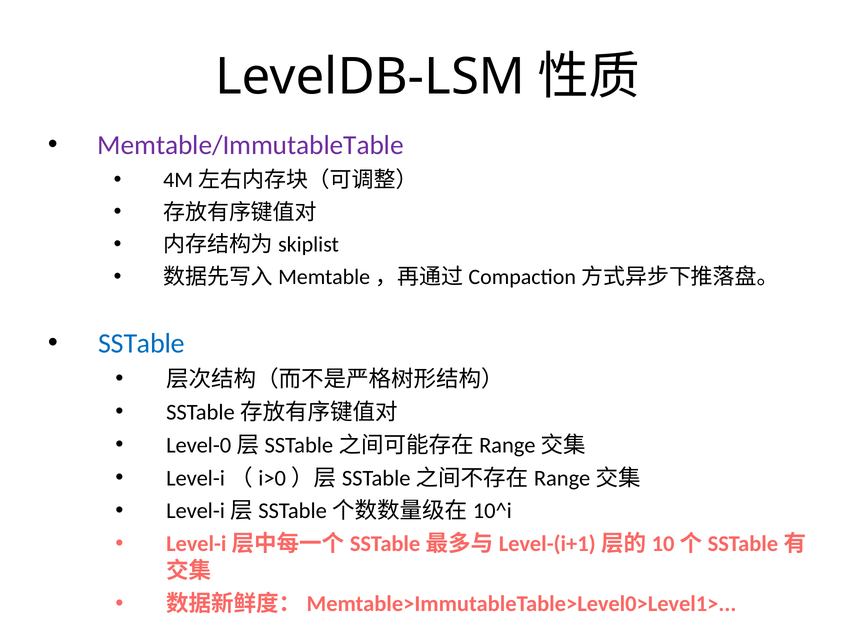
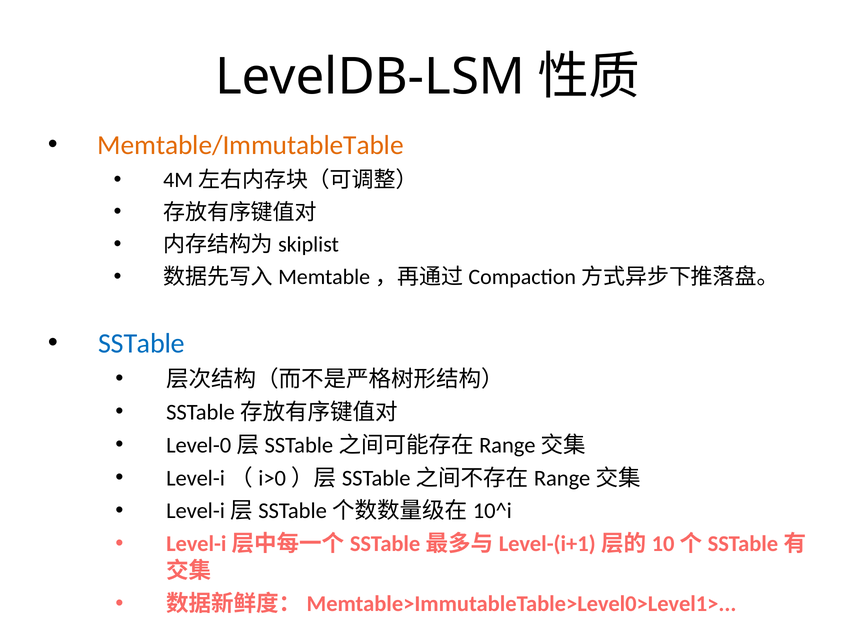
Memtable/ImmutableTable colour: purple -> orange (251, 145)
